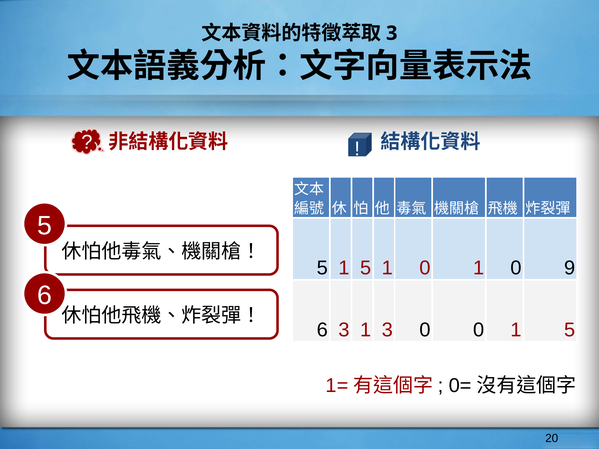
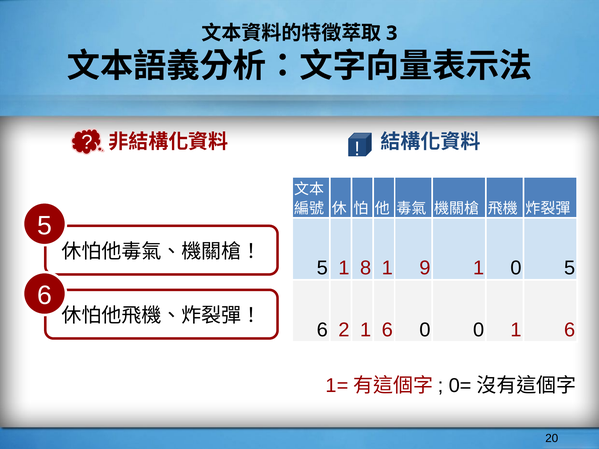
5 1 5: 5 -> 8 (366, 268)
0: 0 -> 9 (425, 268)
0 9: 9 -> 5 (570, 268)
6 3: 3 -> 2 (344, 330)
3: 3 -> 6 (387, 330)
0 1 5: 5 -> 6 (570, 330)
